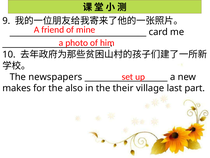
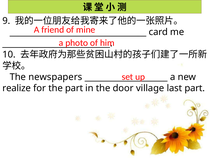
makes: makes -> realize (17, 88)
the also: also -> part (74, 88)
their: their -> door (123, 88)
